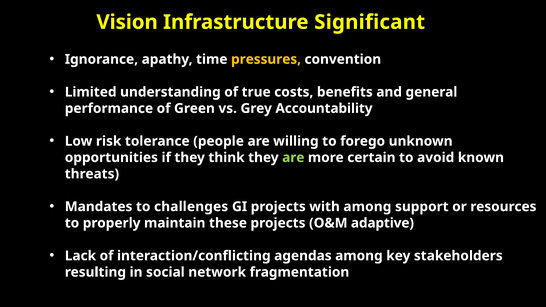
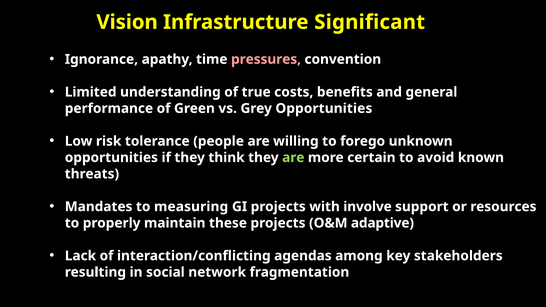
pressures colour: yellow -> pink (266, 59)
Grey Accountability: Accountability -> Opportunities (324, 108)
challenges: challenges -> measuring (191, 207)
with among: among -> involve (368, 207)
